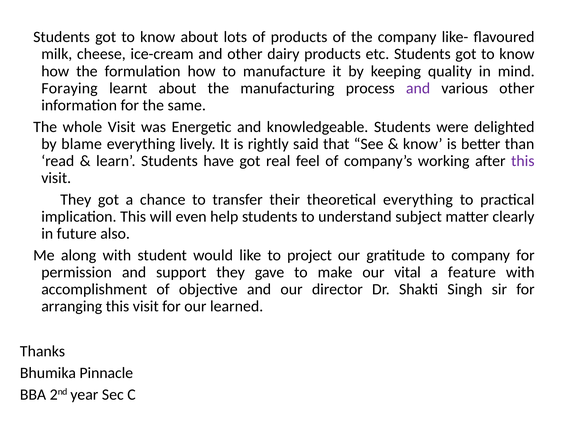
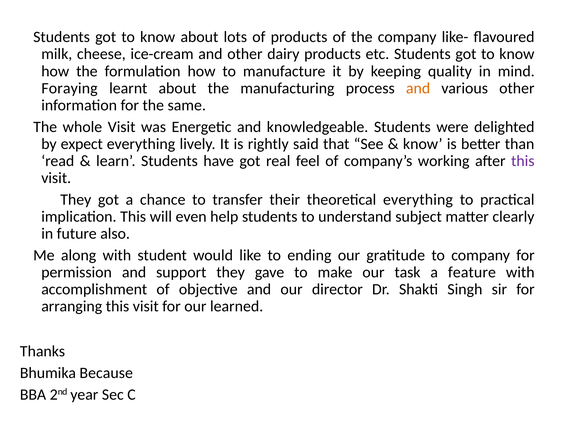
and colour: purple -> orange (418, 88)
blame: blame -> expect (82, 144)
project: project -> ending (309, 256)
vital: vital -> task (408, 273)
Pinnacle: Pinnacle -> Because (106, 374)
